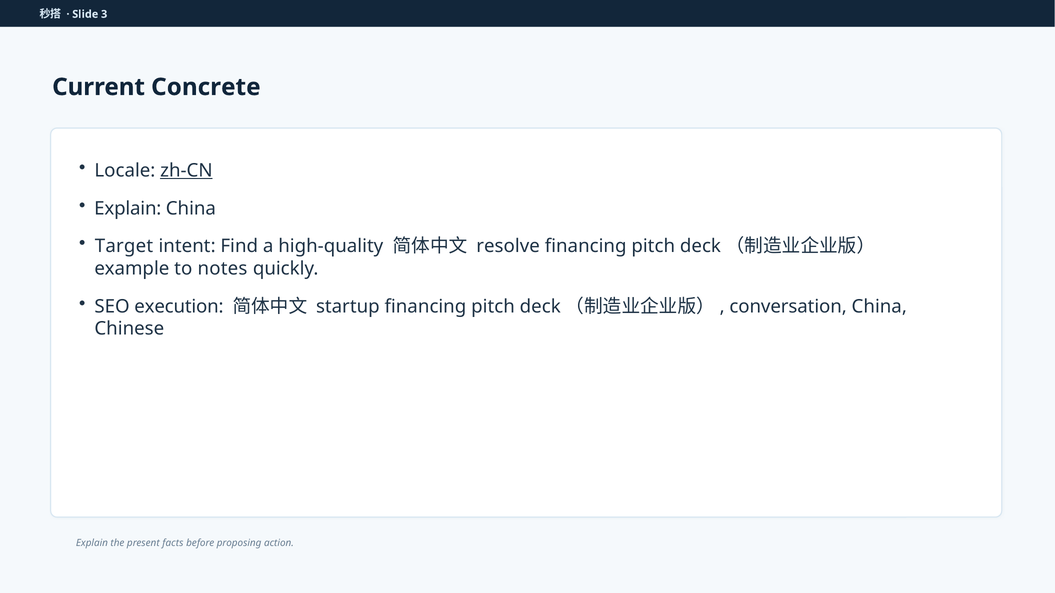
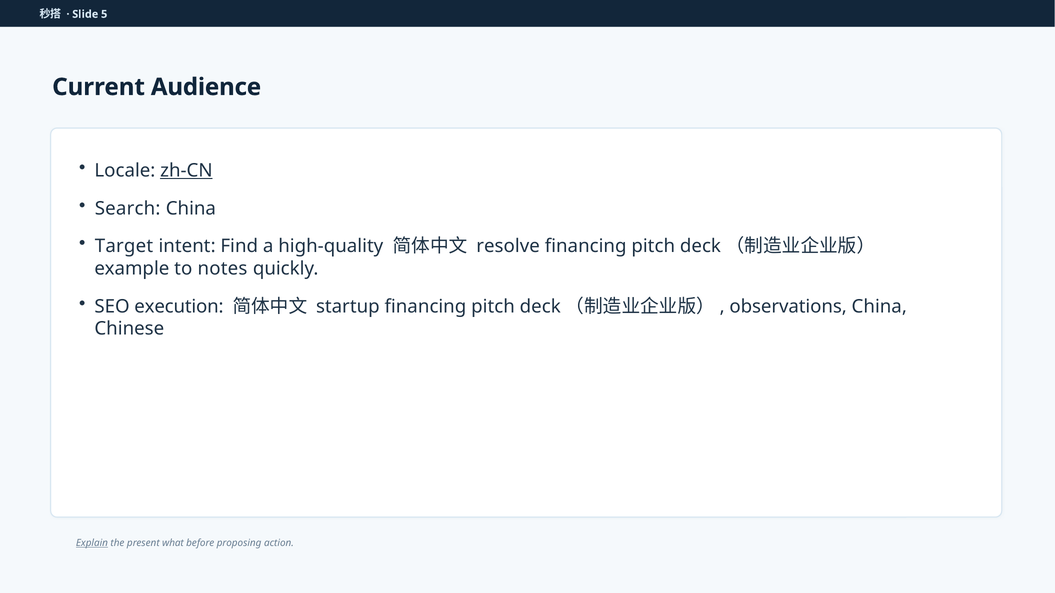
3: 3 -> 5 (104, 14)
Concrete: Concrete -> Audience (206, 87)
Explain: Explain -> Search (128, 209)
conversation: conversation -> observations (788, 307)
Explain underline: none -> present (92, 543)
facts: facts -> what (173, 543)
